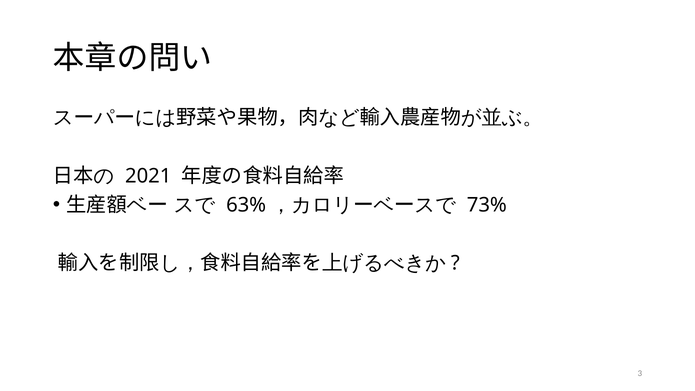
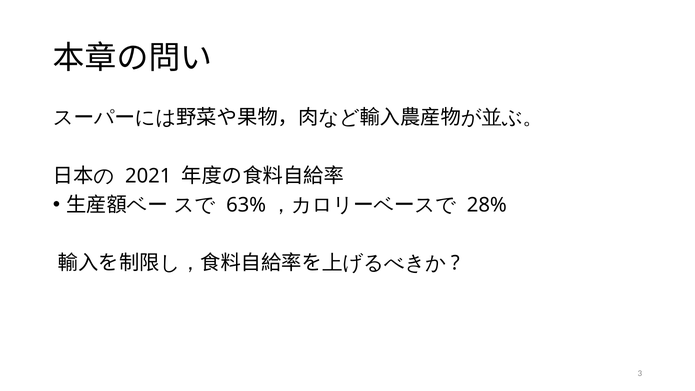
73%: 73% -> 28% (487, 205)
